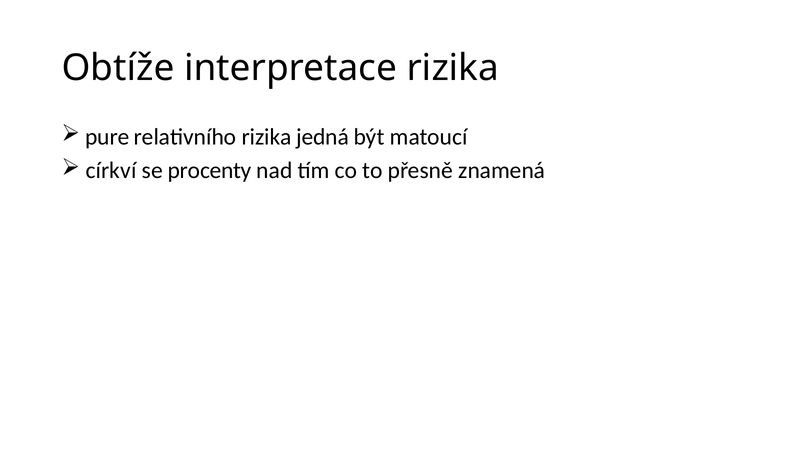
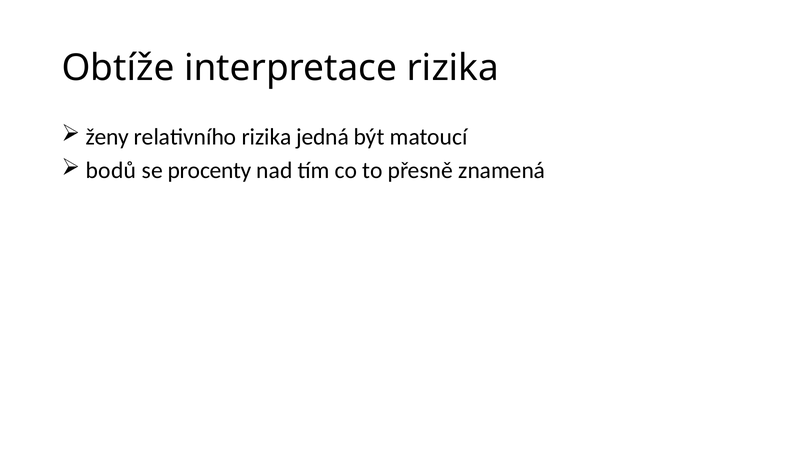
pure: pure -> ženy (107, 137)
církví: církví -> bodů (111, 170)
